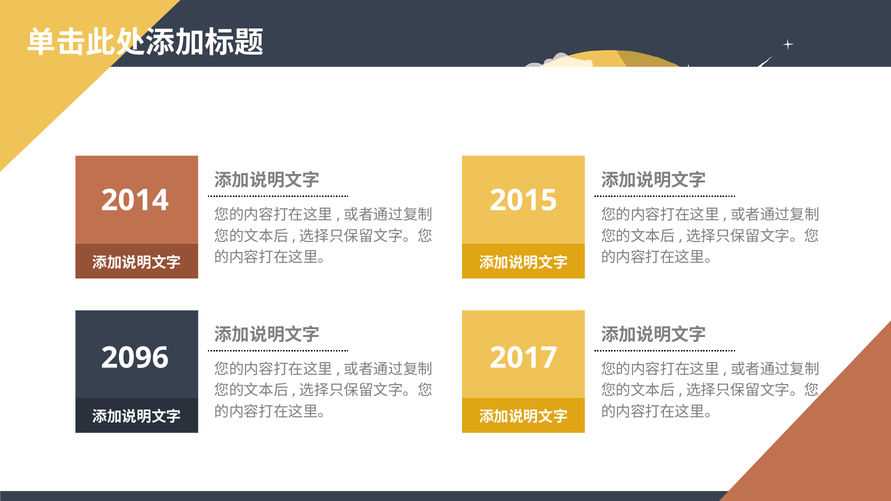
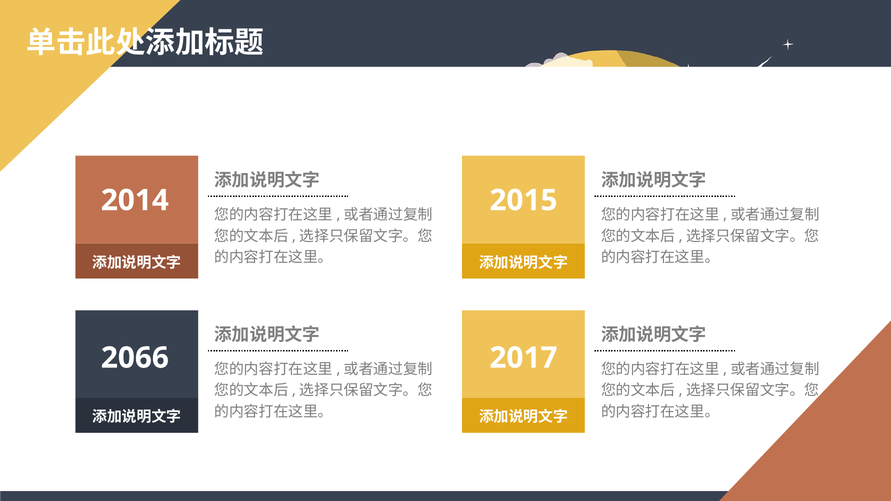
2096: 2096 -> 2066 (135, 358)
